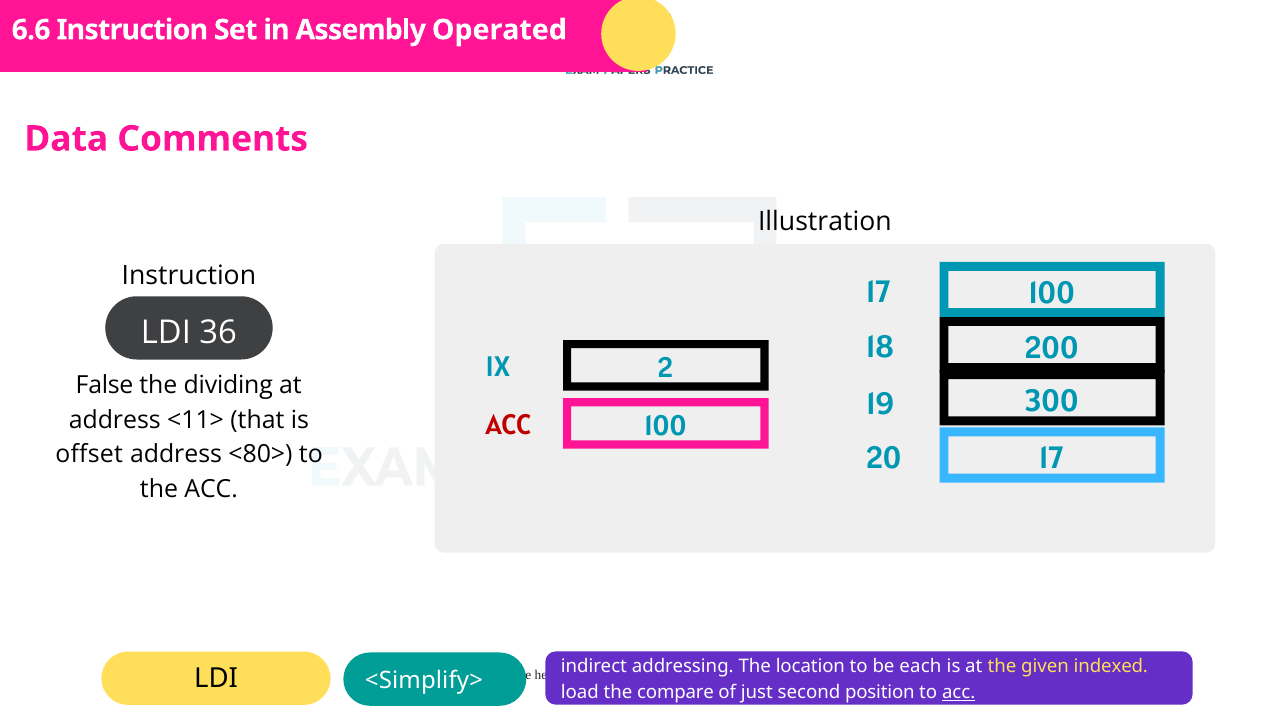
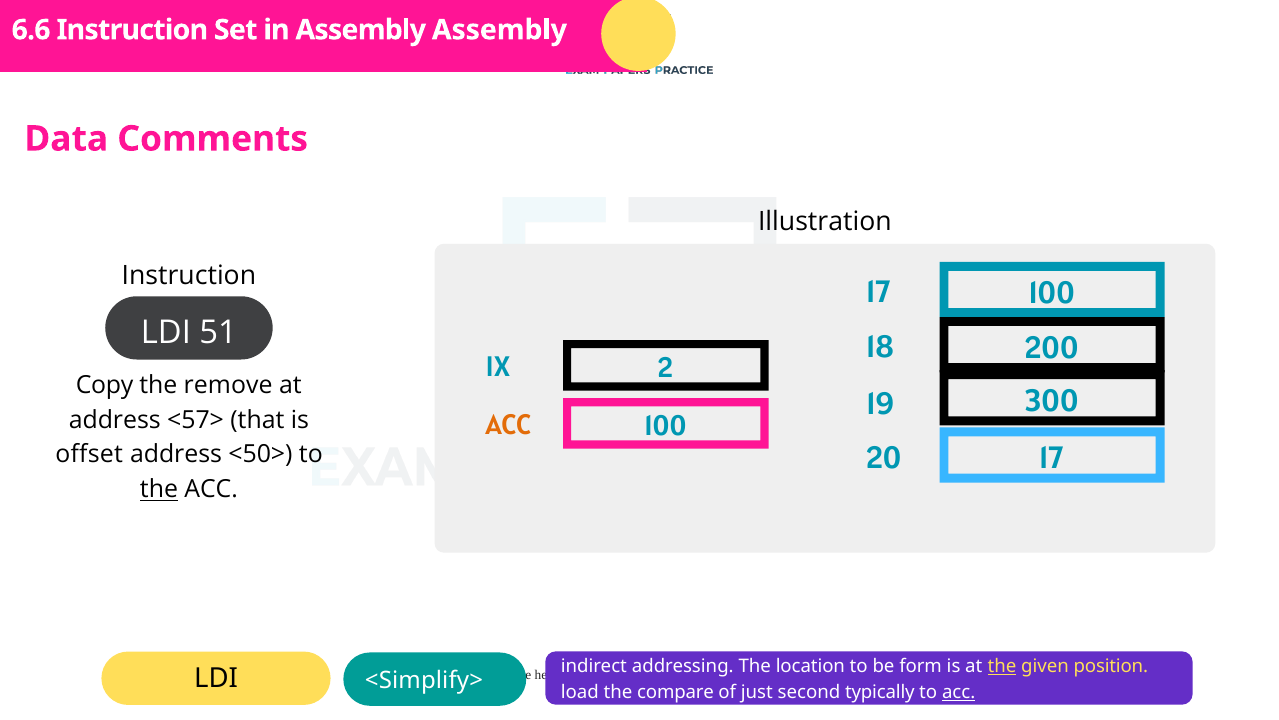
Assembly Operated: Operated -> Assembly (499, 30)
36: 36 -> 51 (218, 332)
False: False -> Copy (105, 385)
dividing: dividing -> remove (228, 385)
<11>: <11> -> <57> (196, 420)
ACC colour: red -> orange (508, 425)
<80>: <80> -> <50> (260, 454)
the underline: none -> present (159, 489)
each: each -> form (921, 666)
the underline: none -> present (1002, 666)
indexed: indexed -> position (1111, 666)
position: position -> typically (880, 692)
